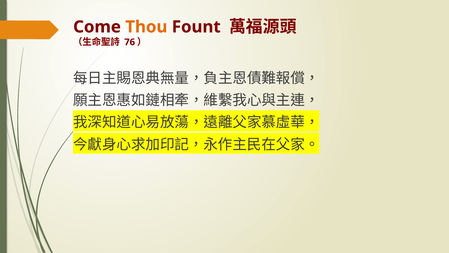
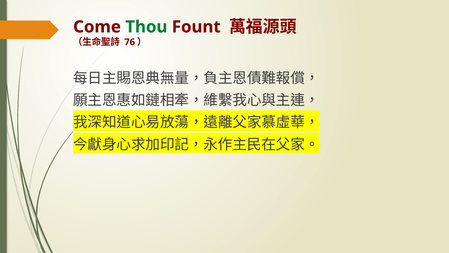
Thou colour: orange -> green (146, 27)
